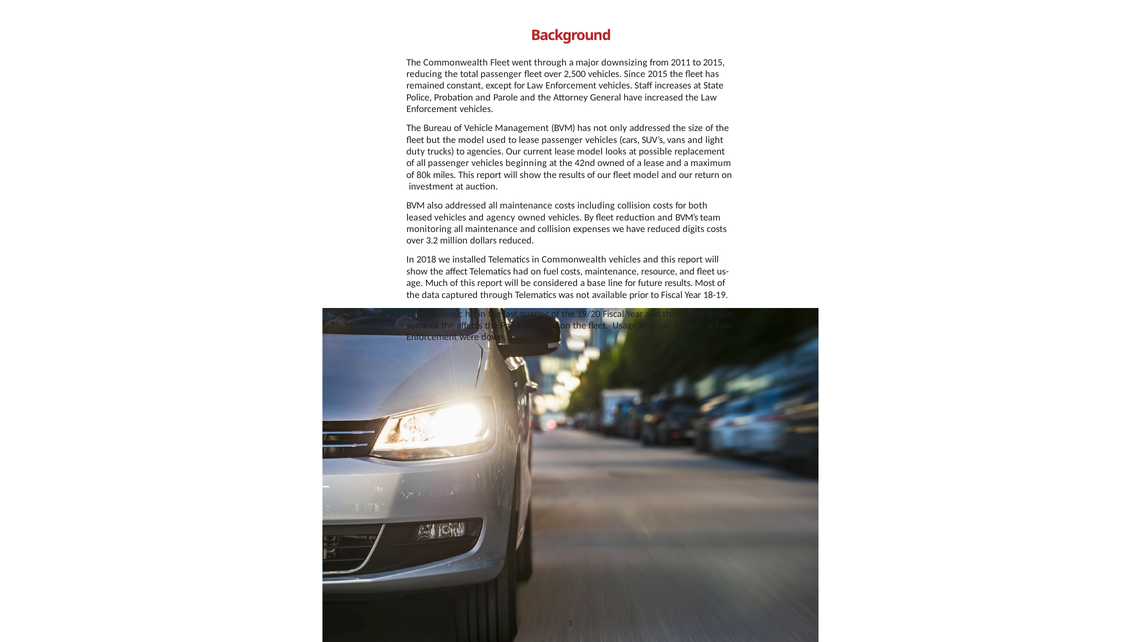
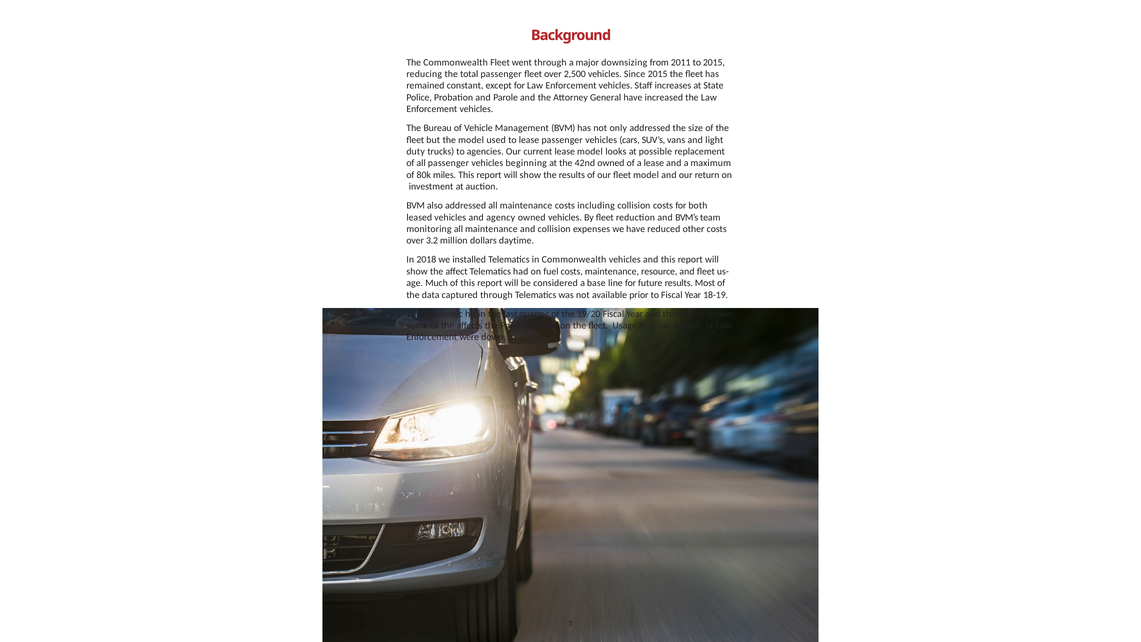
digits: digits -> other (694, 229)
dollars reduced: reduced -> daytime (516, 241)
